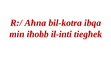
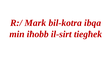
Aħna: Aħna -> Mark (35, 23)
il-inti: il-inti -> il-sirt (61, 34)
